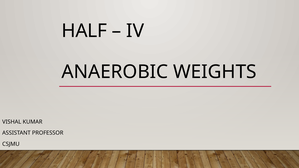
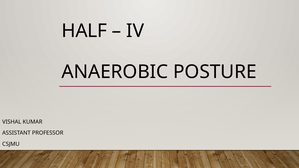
WEIGHTS: WEIGHTS -> POSTURE (215, 72)
